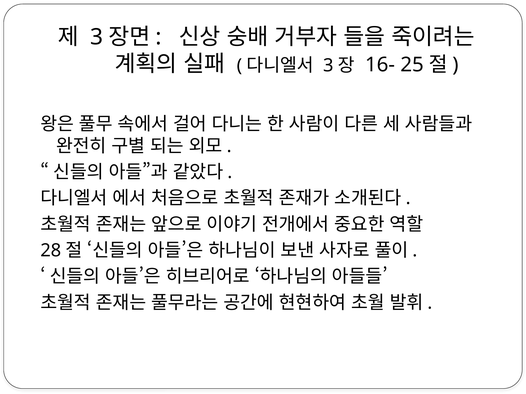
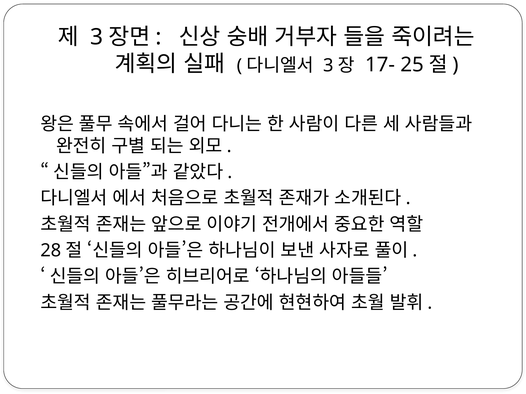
16-: 16- -> 17- (380, 65)
